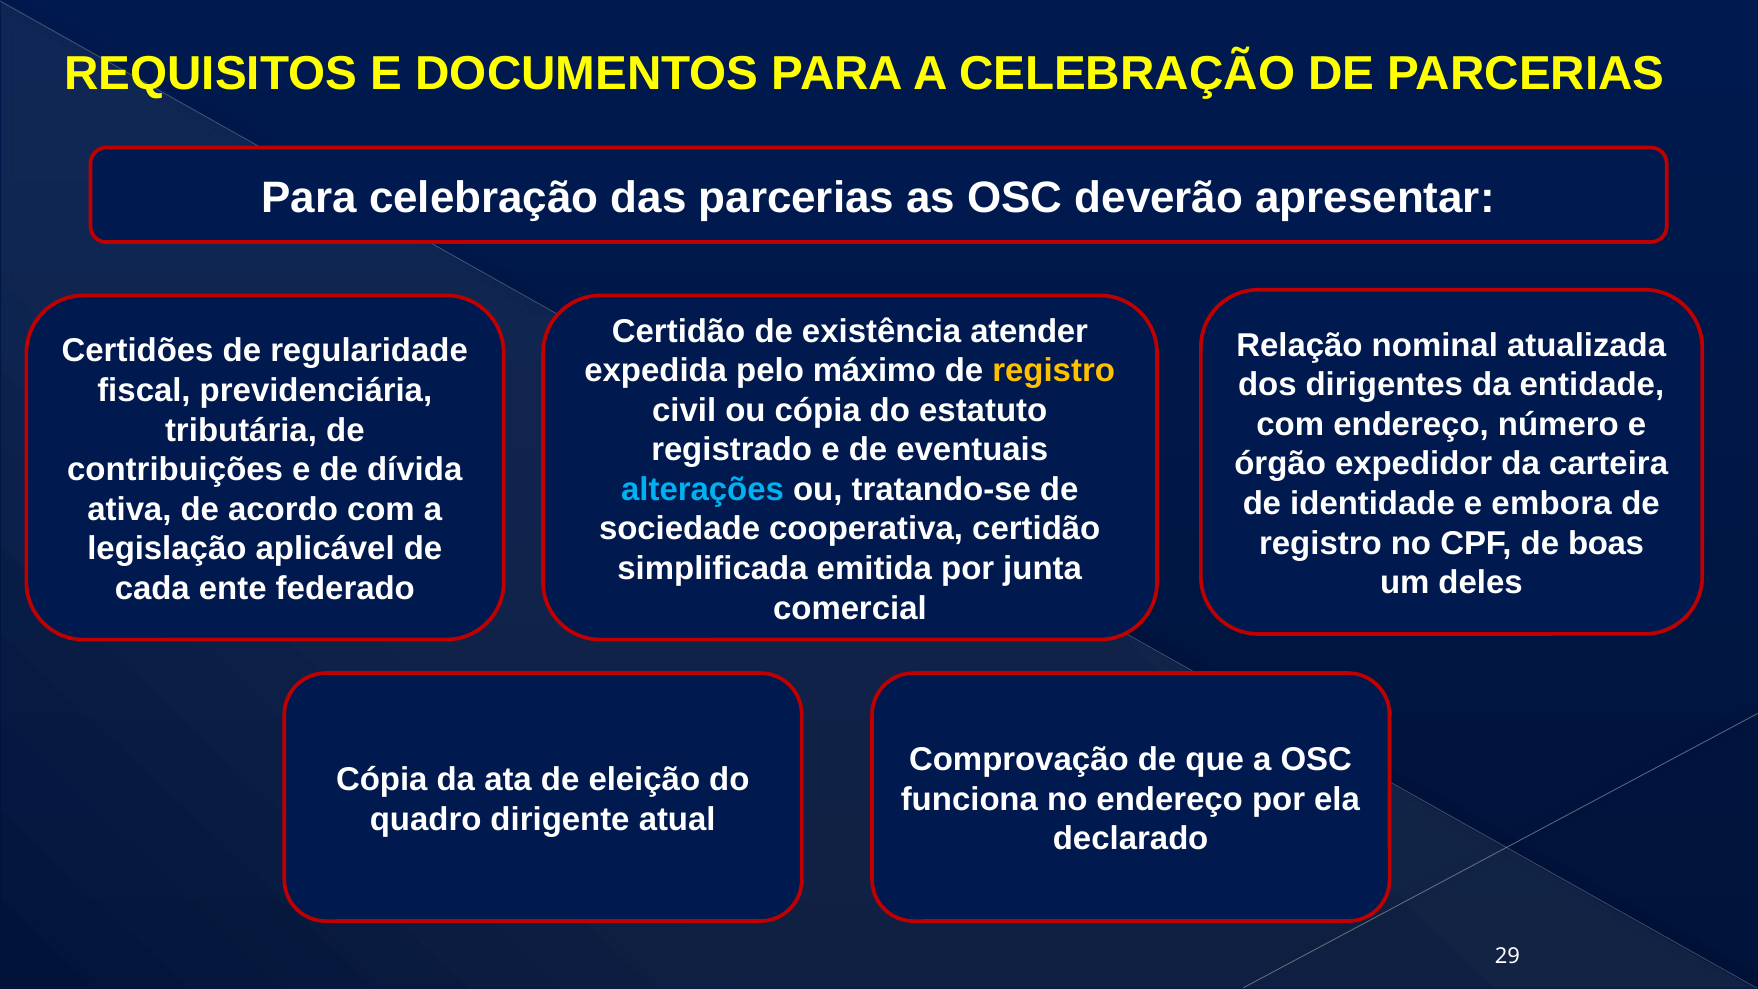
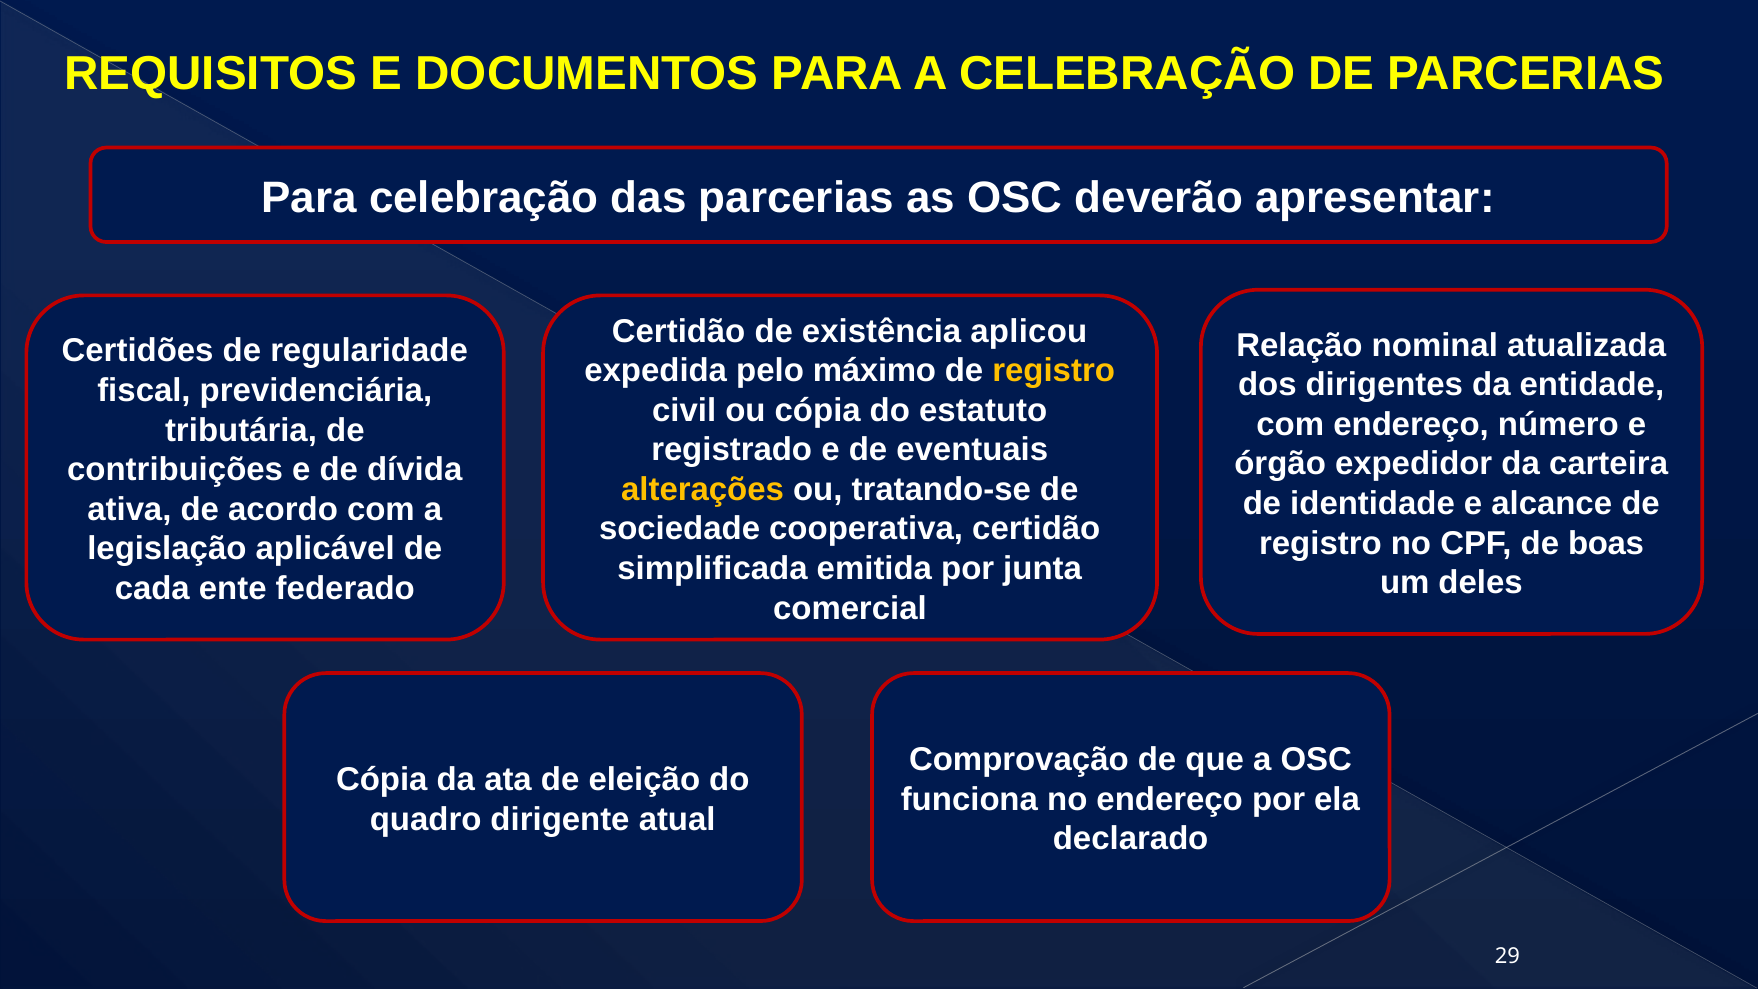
atender: atender -> aplicou (1029, 331)
alterações colour: light blue -> yellow (703, 489)
embora: embora -> alcance (1552, 504)
